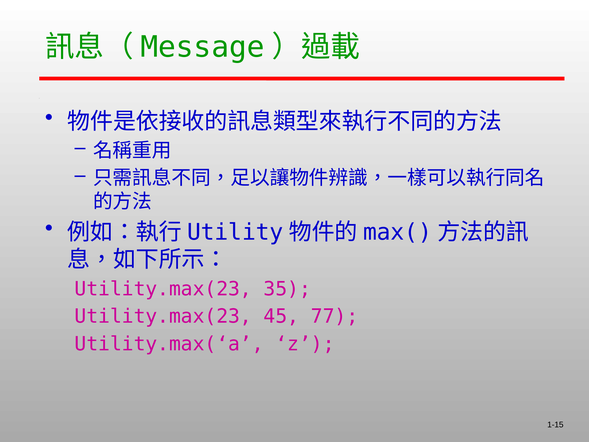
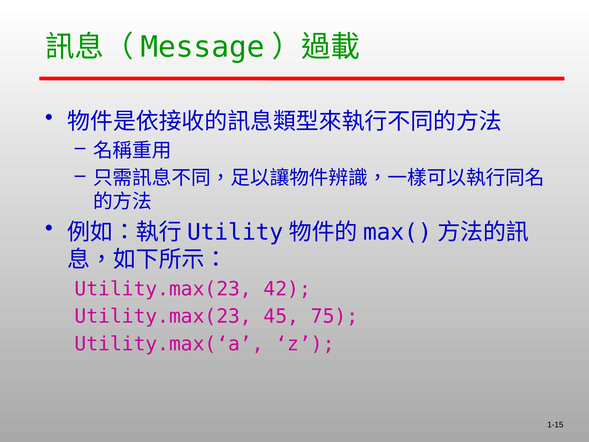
35: 35 -> 42 (287, 289)
77: 77 -> 75 (335, 316)
